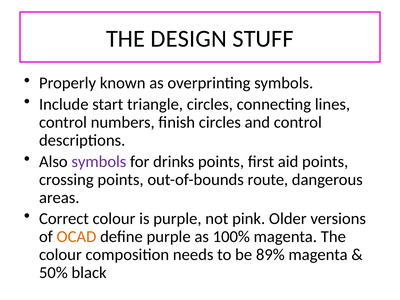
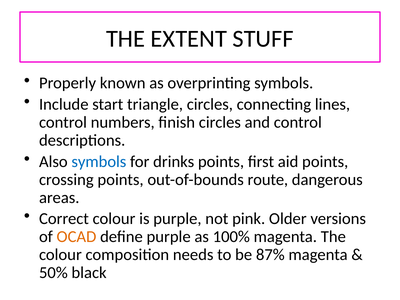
DESIGN: DESIGN -> EXTENT (189, 39)
symbols colour: purple -> blue (99, 162)
89%: 89% -> 87% (270, 255)
